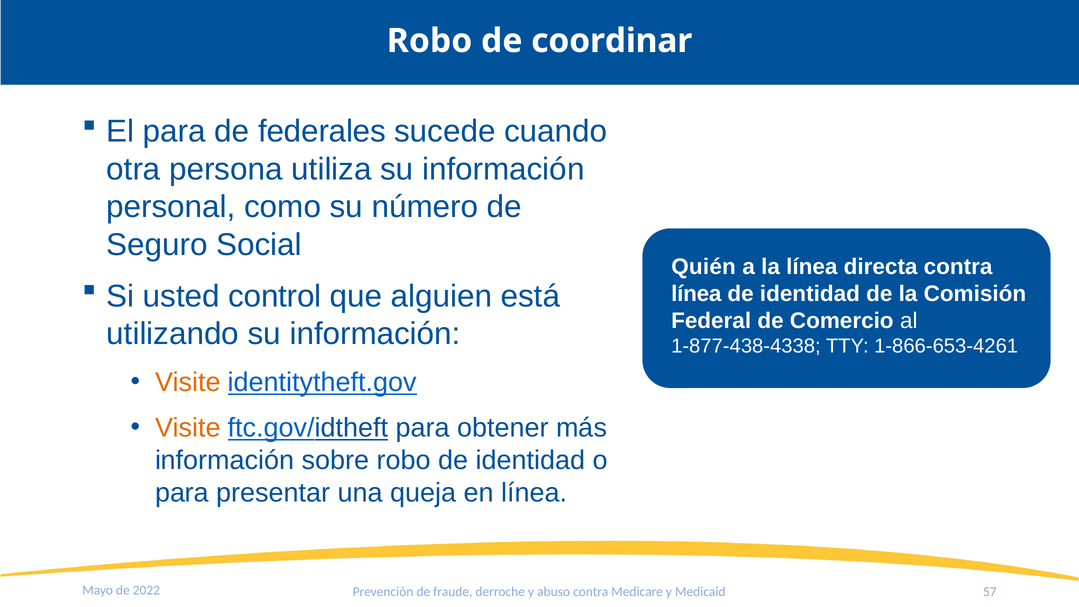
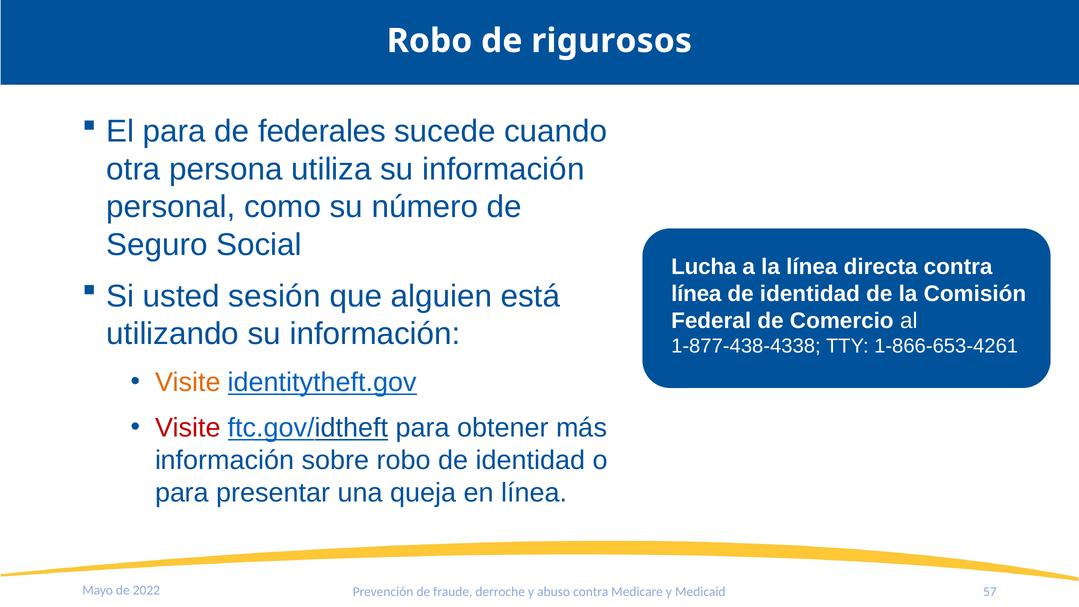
coordinar: coordinar -> rigurosos (612, 41)
Quién: Quién -> Lucha (704, 267)
control: control -> sesión (275, 296)
Visite colour: orange -> red (188, 428)
